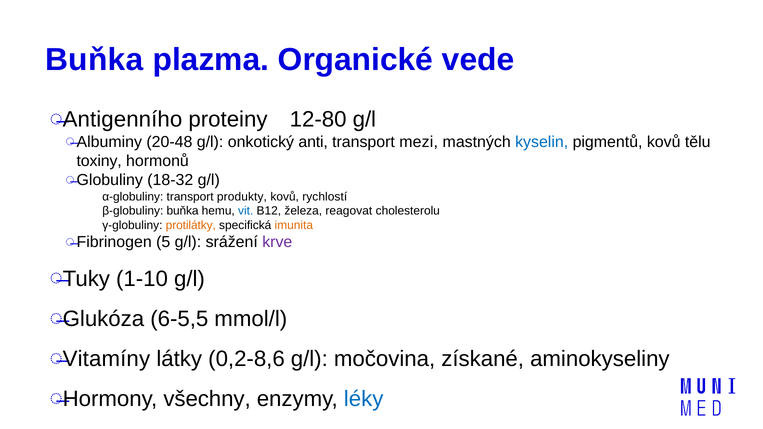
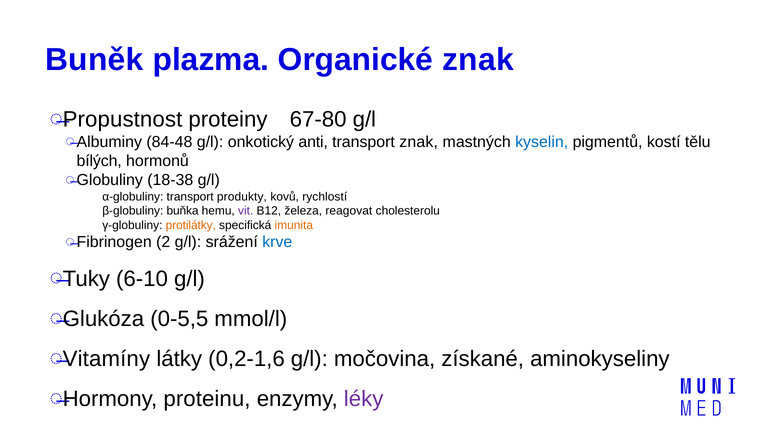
Buňka: Buňka -> Buněk (94, 60)
Organické vede: vede -> znak (478, 60)
Antigenního: Antigenního -> Propustnost (122, 120)
12-80: 12-80 -> 67-80 (318, 120)
20-48: 20-48 -> 84-48 (169, 142)
transport mezi: mezi -> znak (419, 142)
pigmentů kovů: kovů -> kostí (664, 142)
toxiny: toxiny -> bílých (99, 161)
18-32: 18-32 -> 18-38 (170, 180)
vit colour: blue -> purple (246, 211)
5: 5 -> 2 (163, 242)
krve colour: purple -> blue (277, 242)
1-10: 1-10 -> 6-10 (142, 279)
6-5,5: 6-5,5 -> 0-5,5 (179, 319)
0,2-8,6: 0,2-8,6 -> 0,2-1,6 (247, 359)
všechny: všechny -> proteinu (207, 399)
léky colour: blue -> purple (364, 399)
